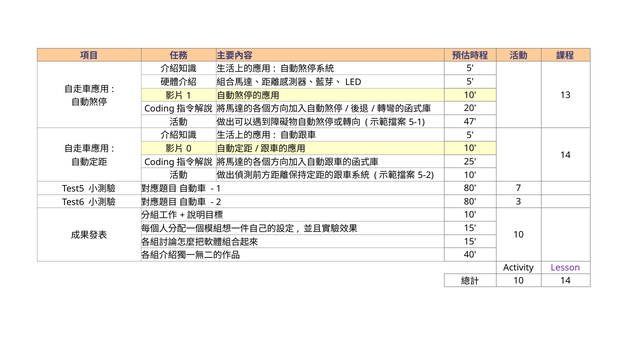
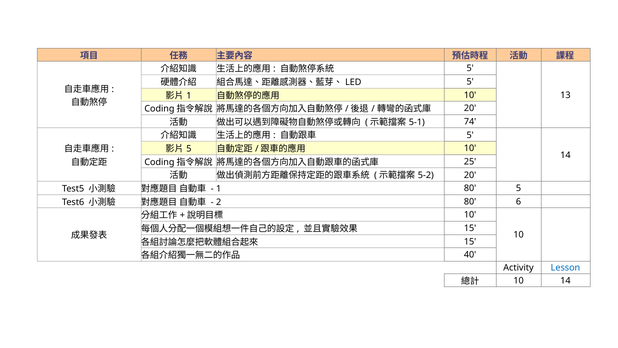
47: 47 -> 74 (470, 122)
0: 0 -> 5 (189, 149)
10: 10 -> 20 (470, 175)
80 7: 7 -> 5 (519, 188)
3: 3 -> 6 (519, 201)
Lesson colour: purple -> blue (565, 267)
